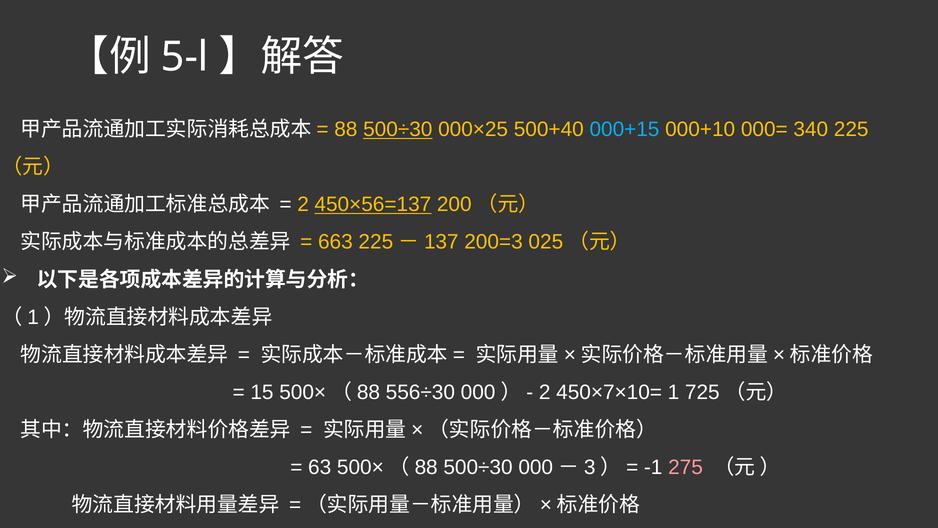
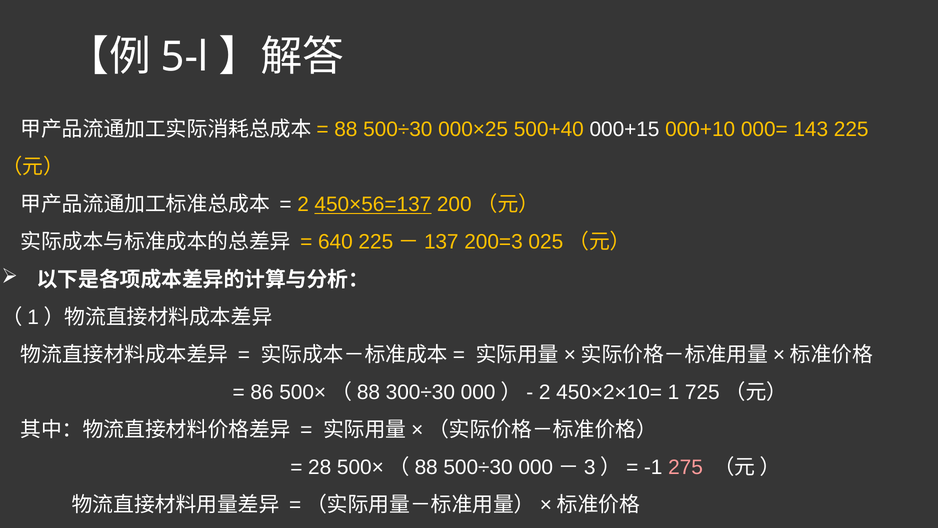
500÷30 underline: present -> none (398, 130)
000+15 colour: light blue -> white (624, 130)
340: 340 -> 143 (811, 130)
663: 663 -> 640 (335, 242)
15: 15 -> 86 (262, 392)
556÷30: 556÷30 -> 300÷30 (420, 392)
450×7×10=: 450×7×10= -> 450×2×10= (609, 392)
63: 63 -> 28 (320, 467)
